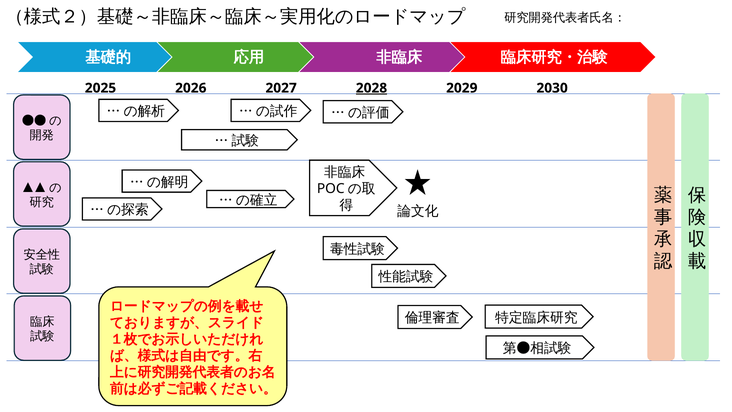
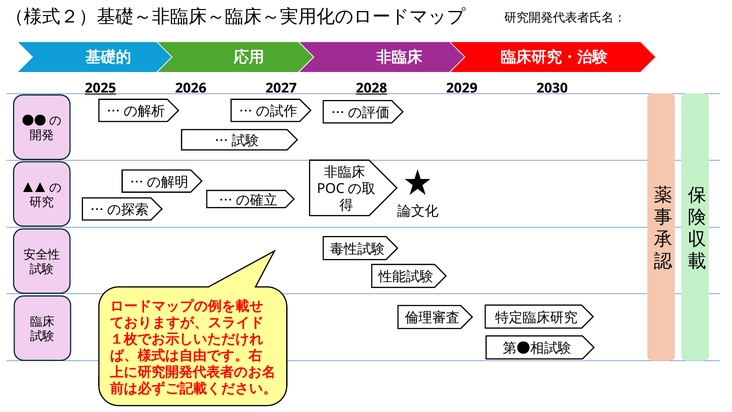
2025 underline: none -> present (100, 88)
